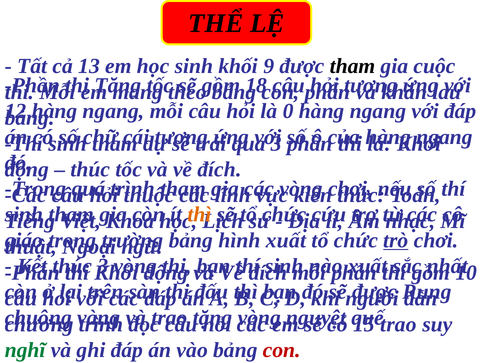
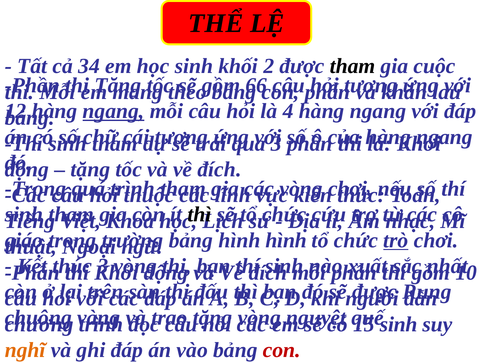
13: 13 -> 34 (89, 66)
9: 9 -> 2 (269, 66)
18: 18 -> 66 (256, 86)
ngang underline: none -> present (113, 111)
0: 0 -> 4 (288, 111)
thúc: thúc -> tặng (90, 170)
thì colour: orange -> black (199, 215)
hình xuất: xuất -> hình (286, 241)
trao: trao -> sinh (399, 325)
nghĩ colour: green -> orange (25, 351)
